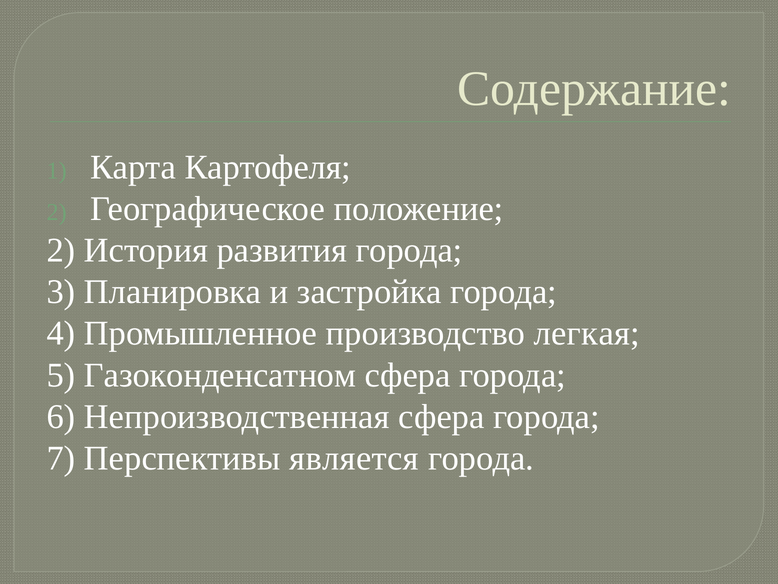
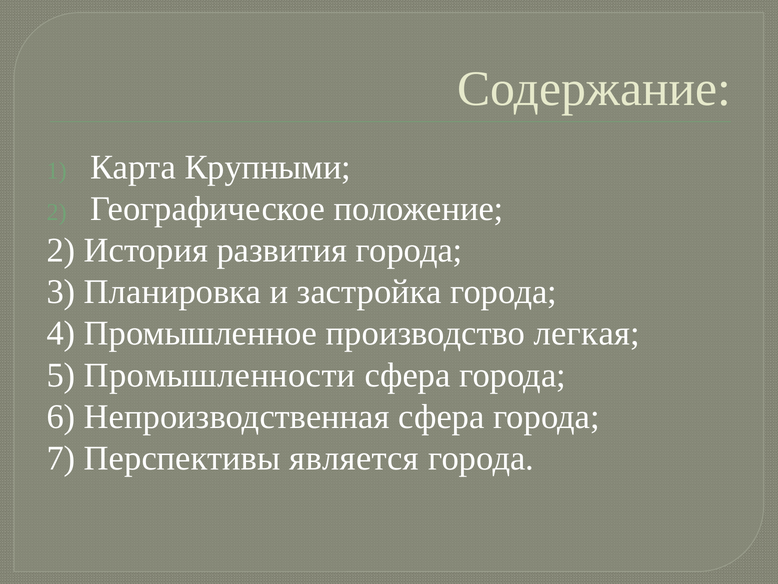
Картофеля: Картофеля -> Крупными (268, 167)
Газоконденсатном: Газоконденсатном -> Промышленности (220, 375)
